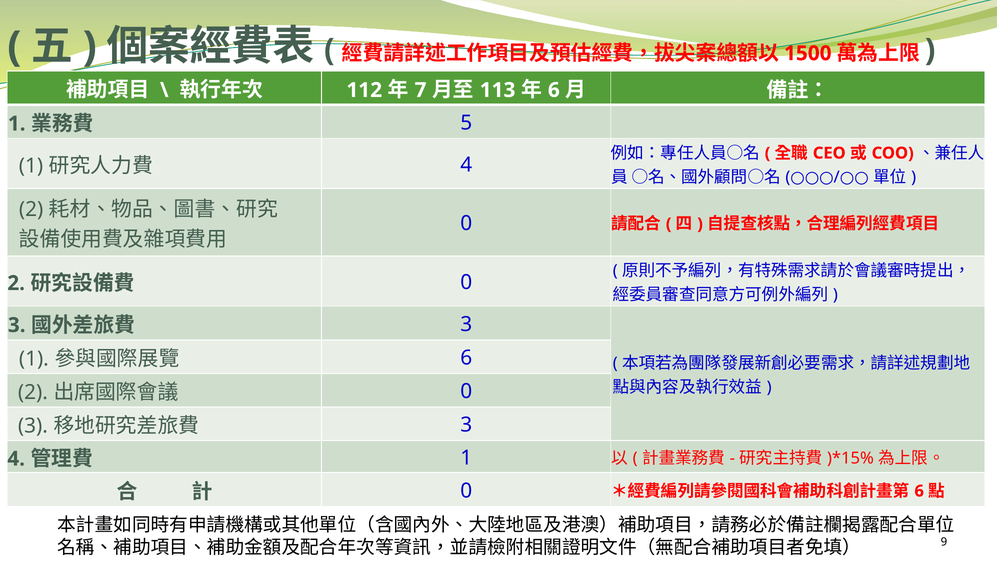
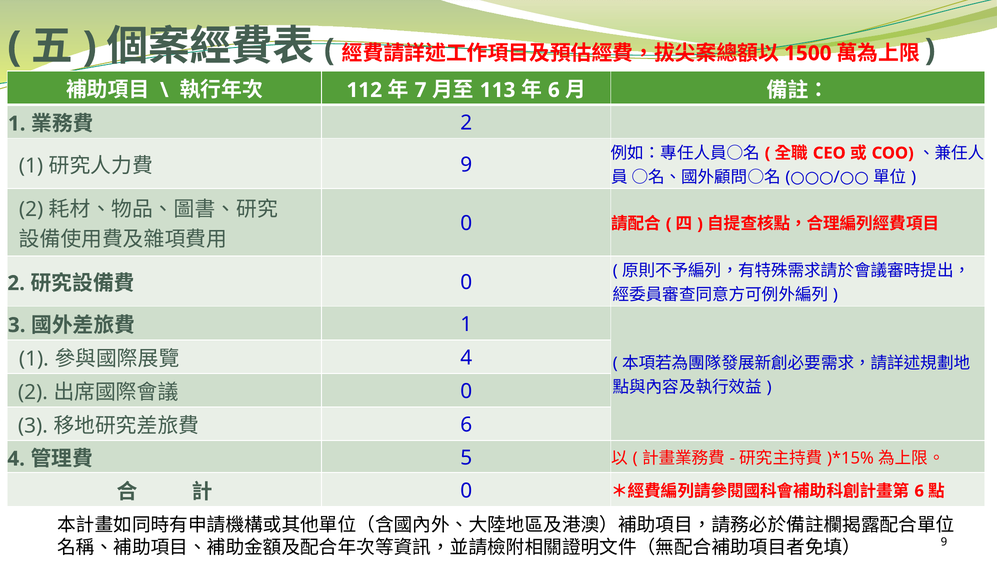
5: 5 -> 2 (466, 123)
4: 4 -> 9 (466, 165)
3: 3 -> 1 (466, 324)
6: 6 -> 4 (466, 358)
3: 3 -> 6 (466, 425)
1: 1 -> 5 (466, 458)
